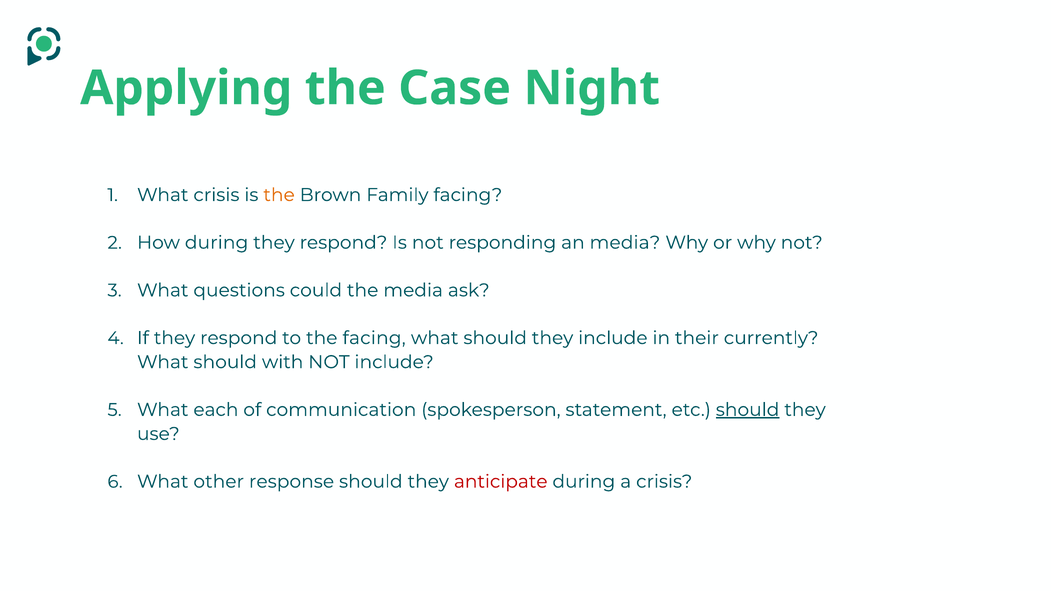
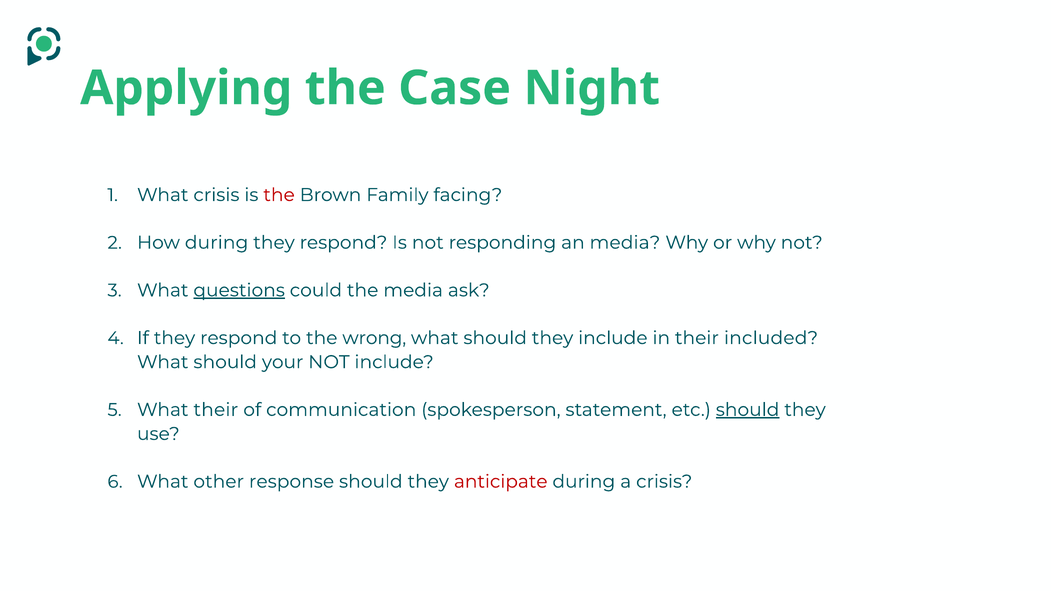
the colour: orange -> red (279, 195)
questions underline: none -> present (239, 290)
the facing: facing -> wrong (374, 338)
currently: currently -> included (771, 338)
with: with -> your (283, 362)
What each: each -> their (216, 410)
